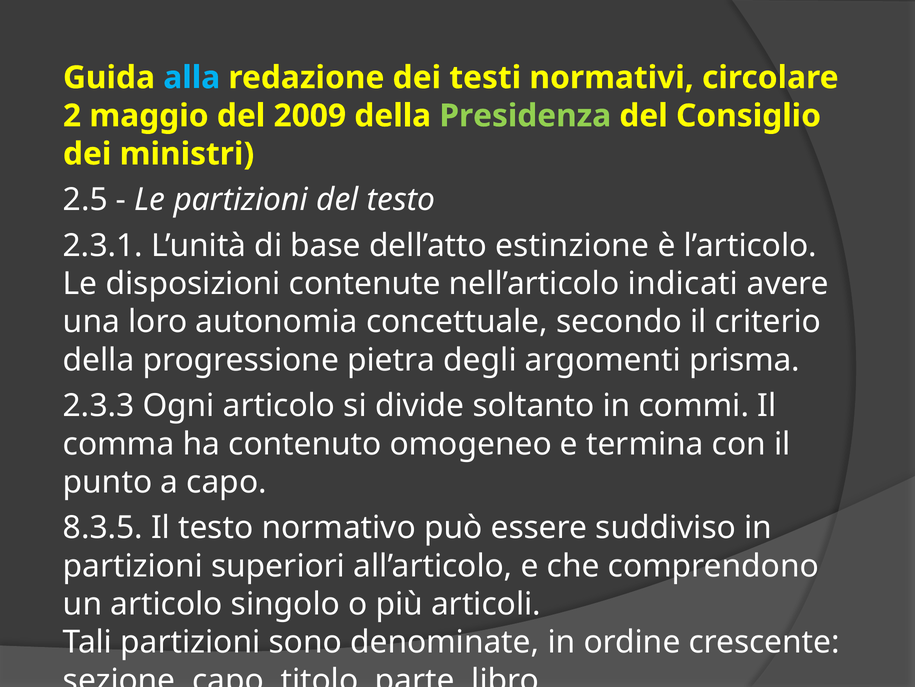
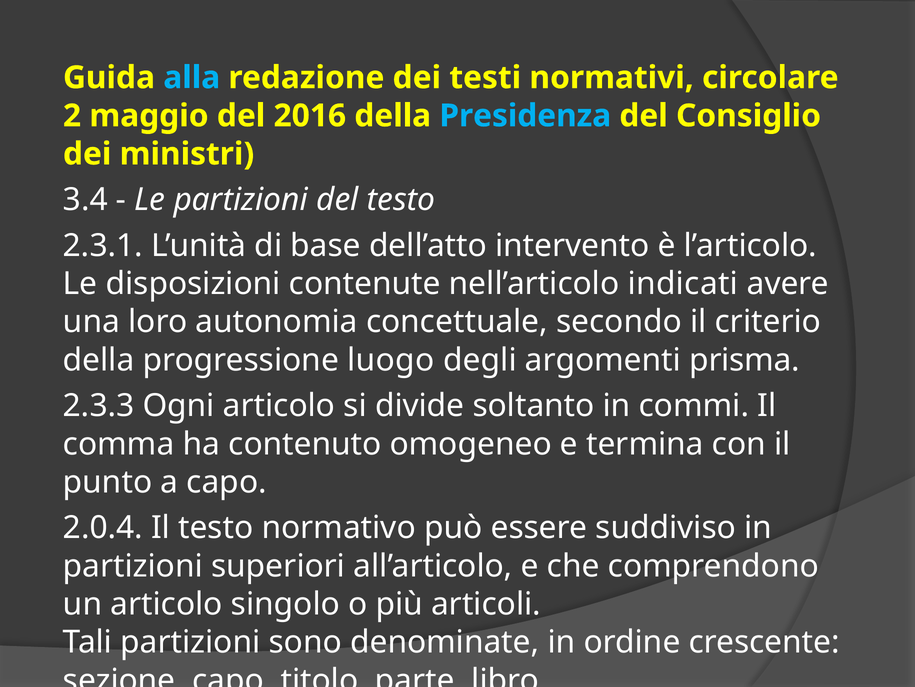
2009: 2009 -> 2016 (310, 116)
Presidenza colour: light green -> light blue (525, 116)
2.5: 2.5 -> 3.4 (85, 200)
estinzione: estinzione -> intervento (572, 245)
pietra: pietra -> luogo (391, 360)
8.3.5: 8.3.5 -> 2.0.4 (103, 527)
